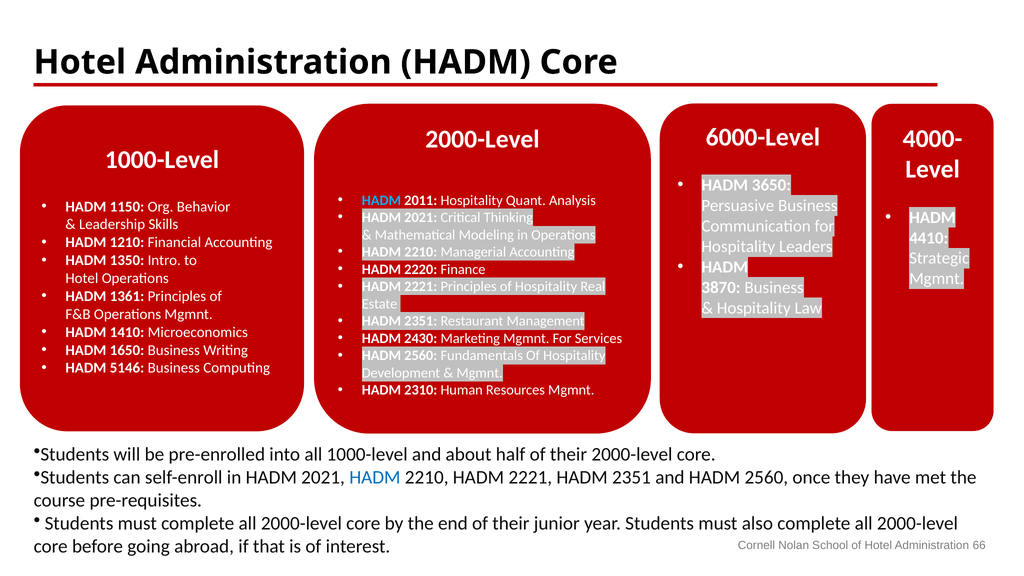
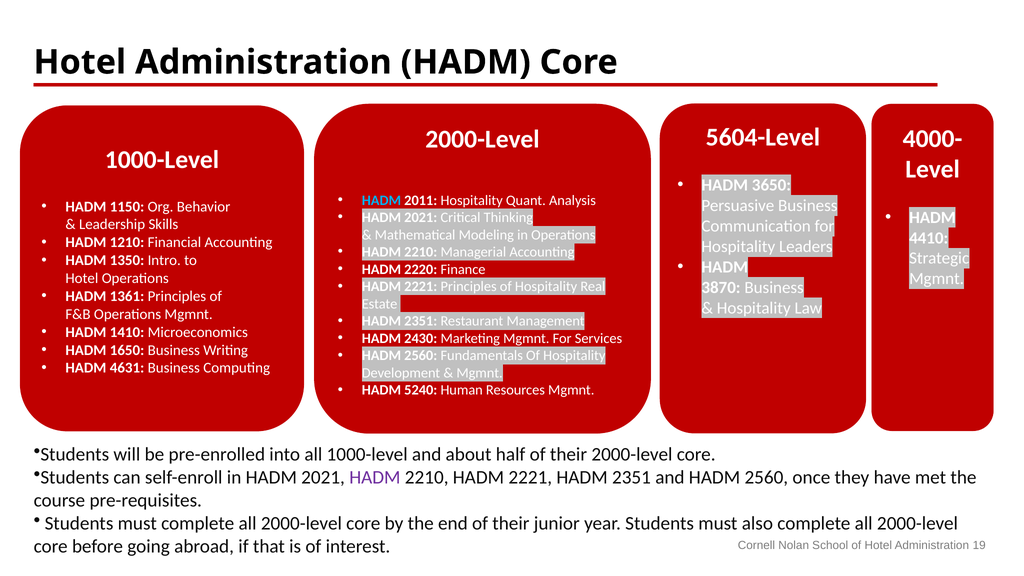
6000-Level: 6000-Level -> 5604-Level (763, 137)
5146: 5146 -> 4631 (127, 368)
2310: 2310 -> 5240 (421, 390)
HADM colour: blue -> purple (375, 477)
66: 66 -> 19 (979, 545)
